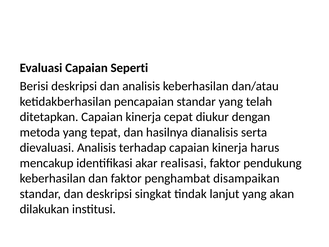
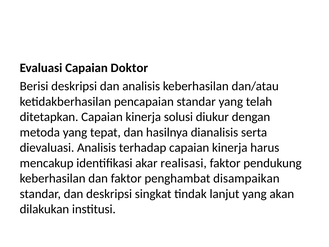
Seperti: Seperti -> Doktor (129, 68)
cepat: cepat -> solusi (178, 117)
